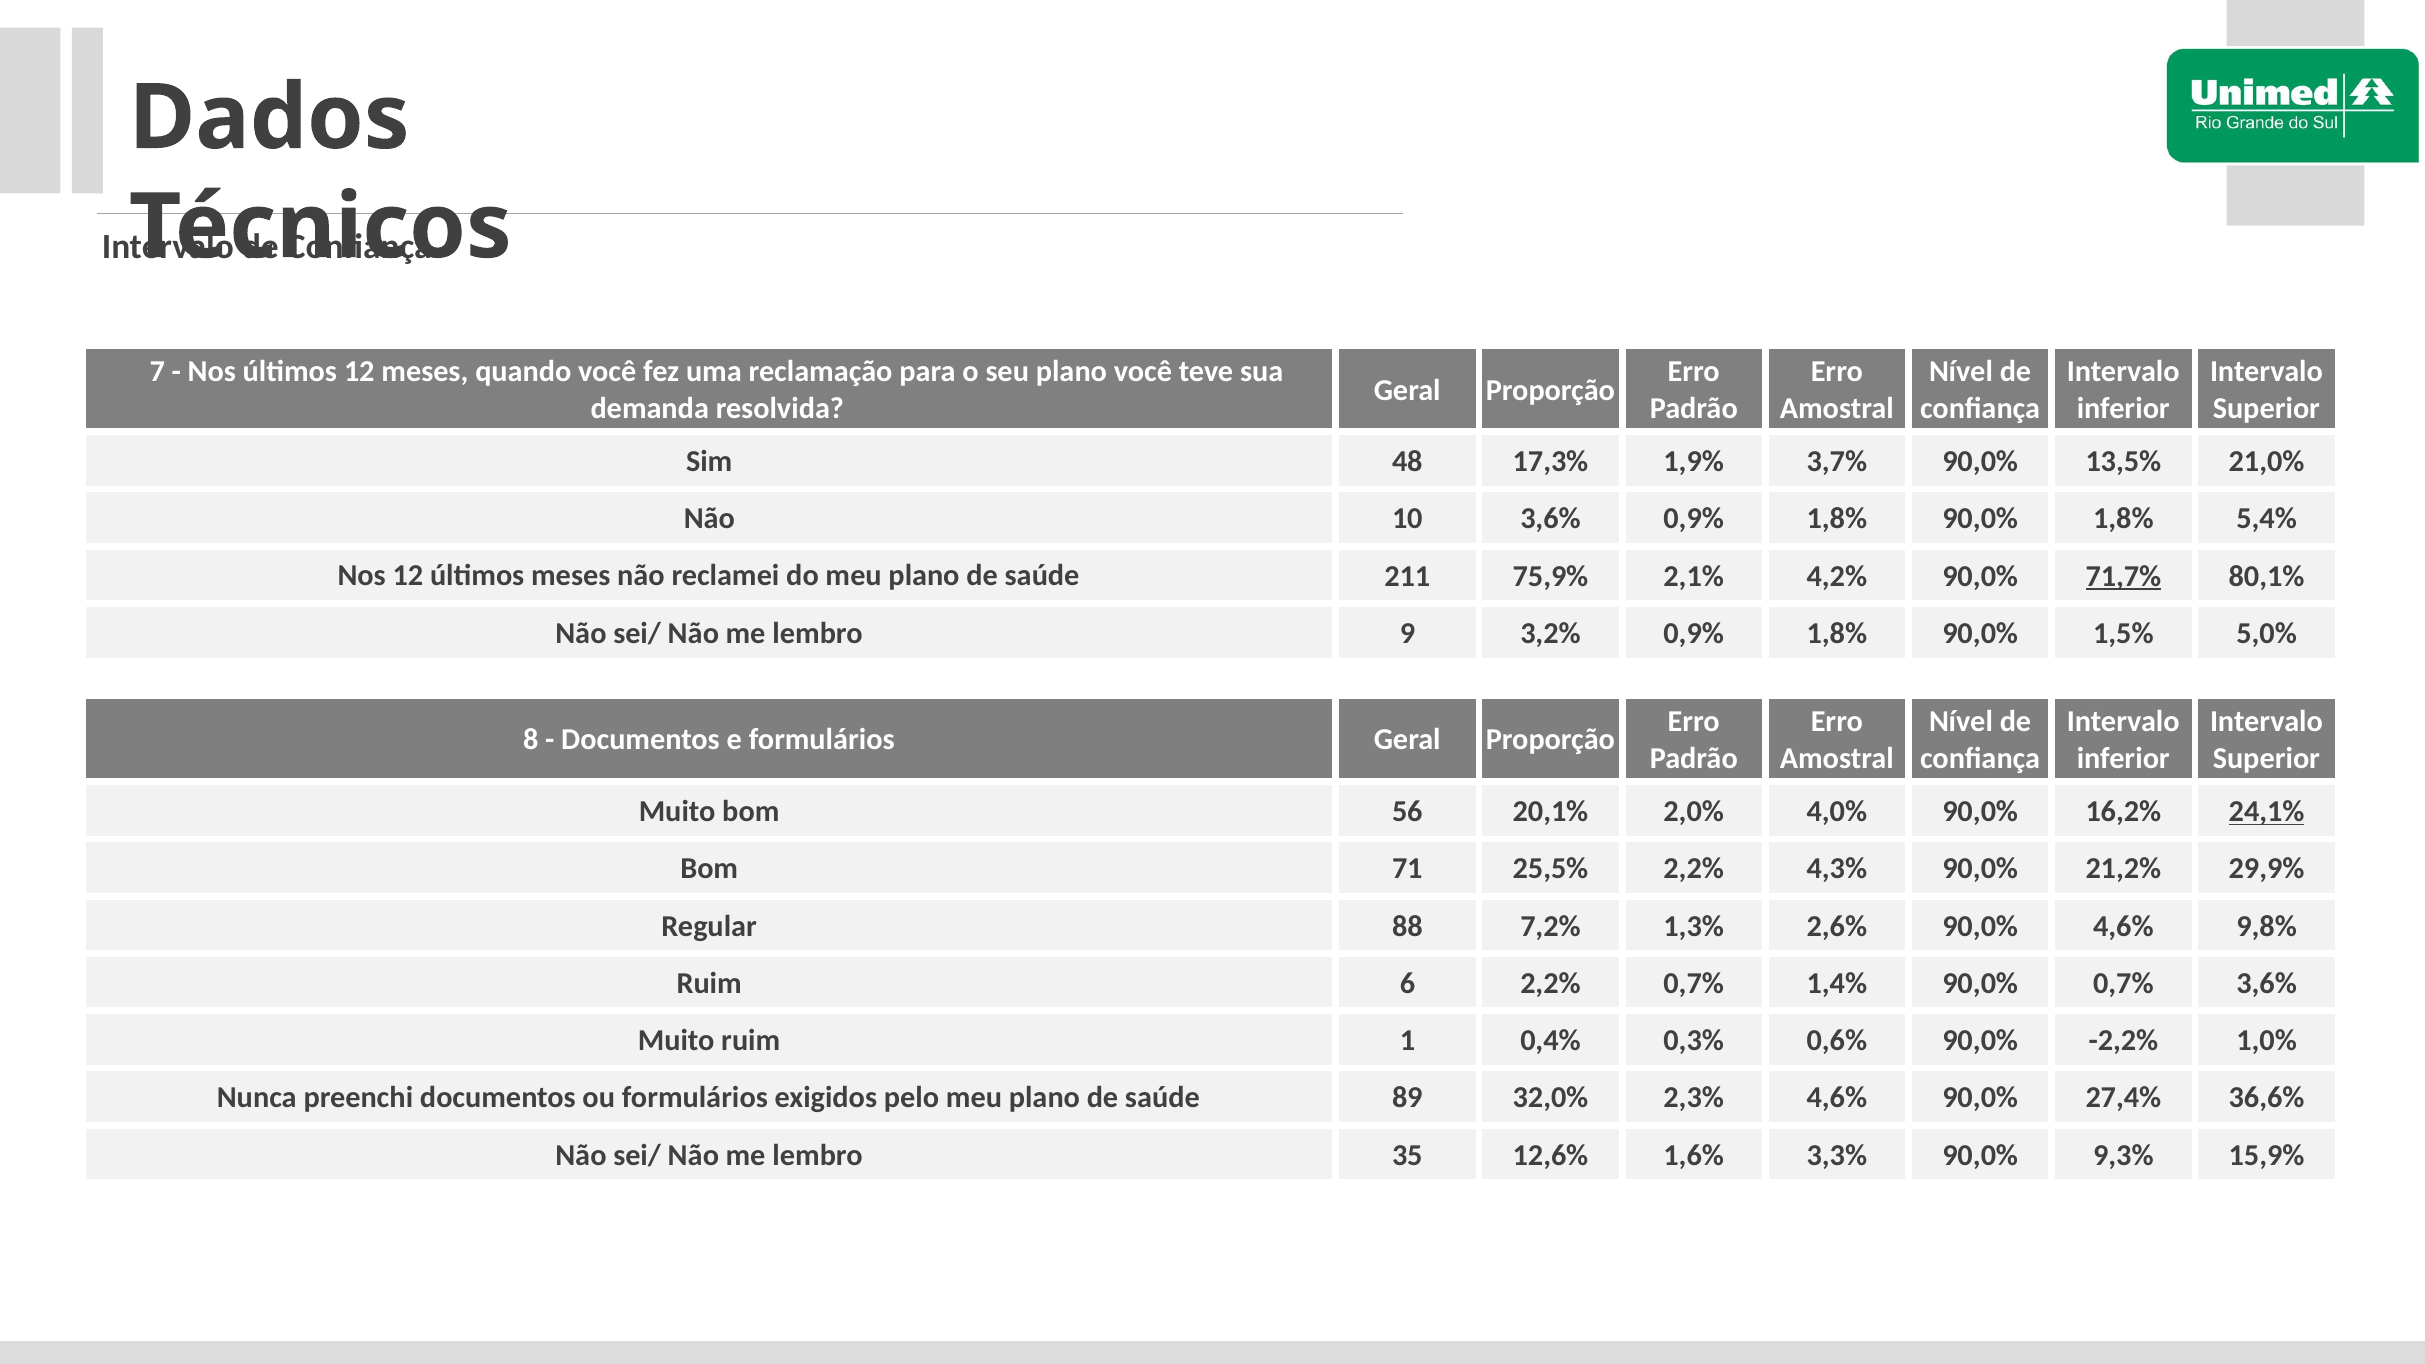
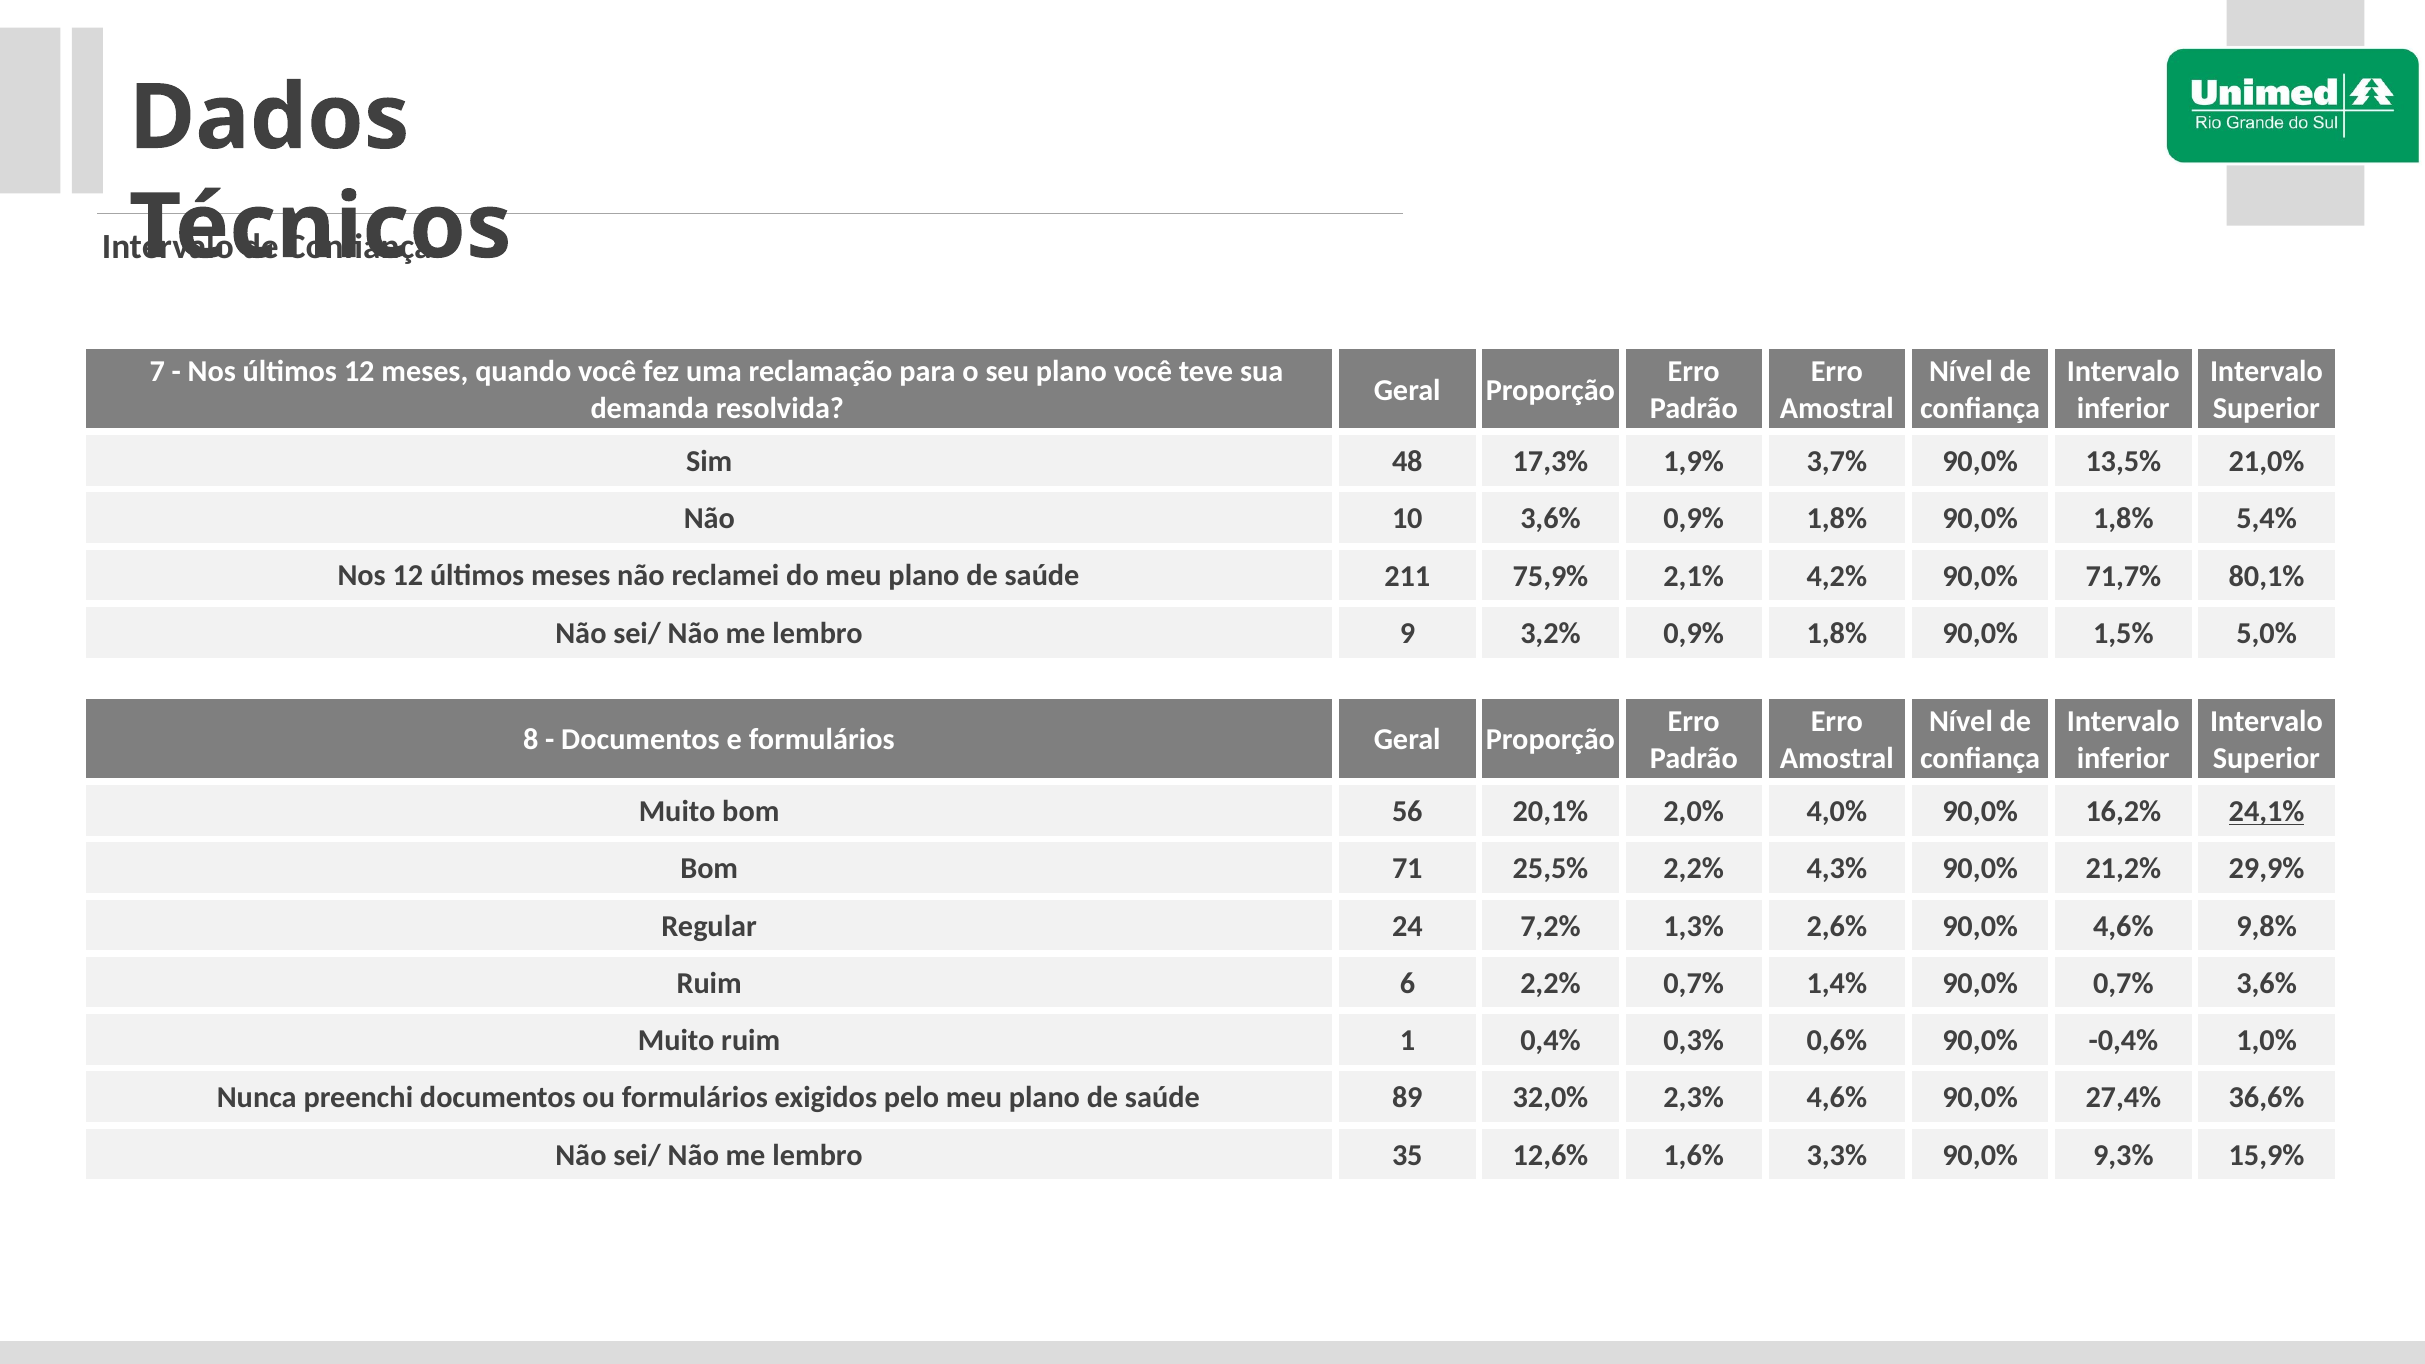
71,7% underline: present -> none (2123, 576)
88: 88 -> 24 (1407, 926)
-2,2%: -2,2% -> -0,4% (2123, 1041)
